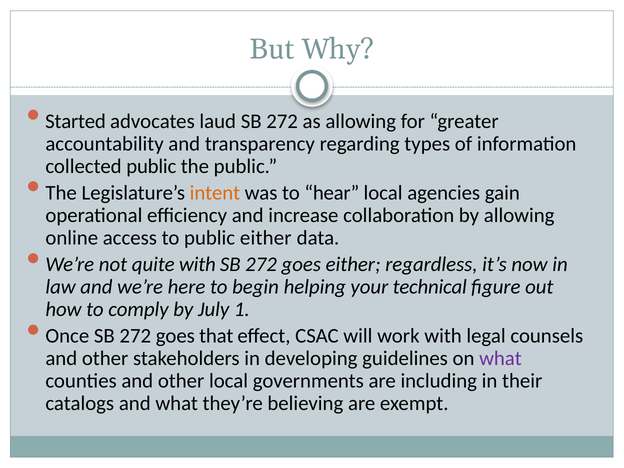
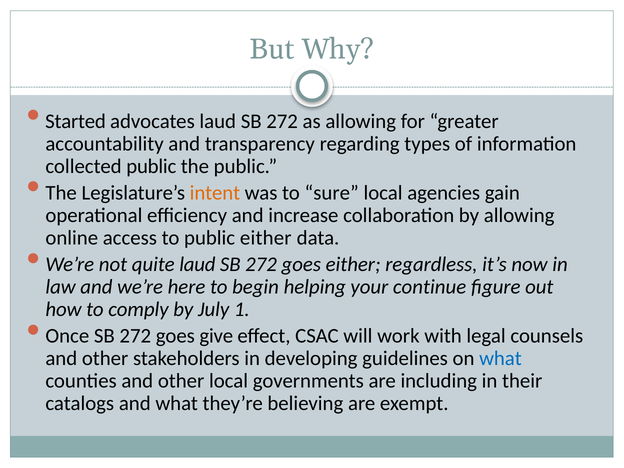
hear: hear -> sure (332, 193)
quite with: with -> laud (197, 264)
technical: technical -> continue (430, 287)
that: that -> give (216, 336)
what colour: purple -> blue (500, 358)
